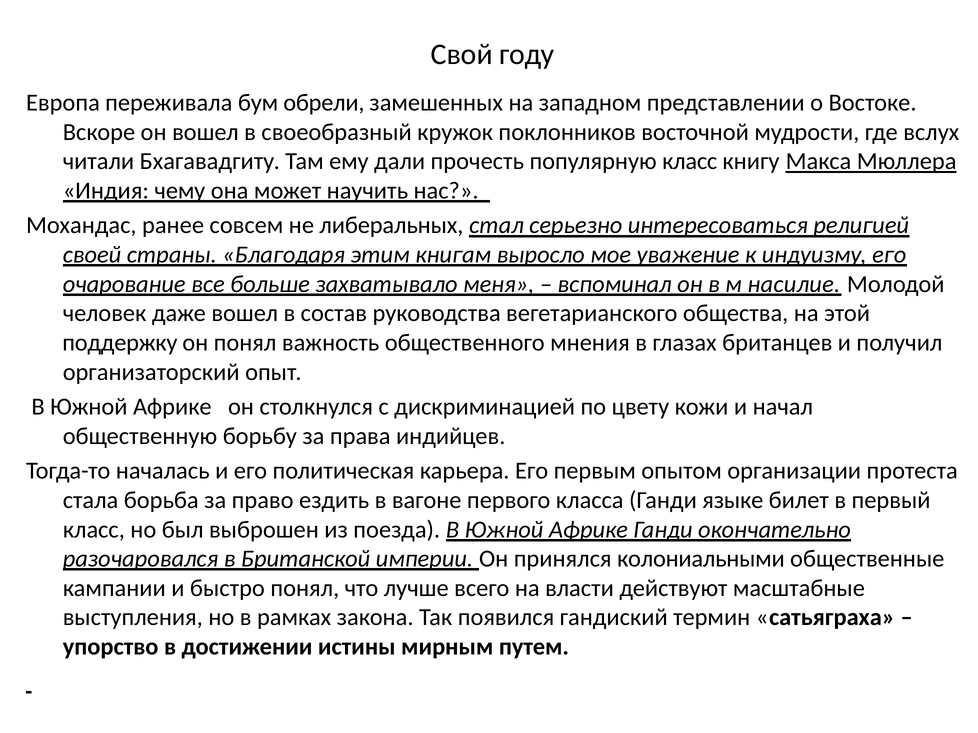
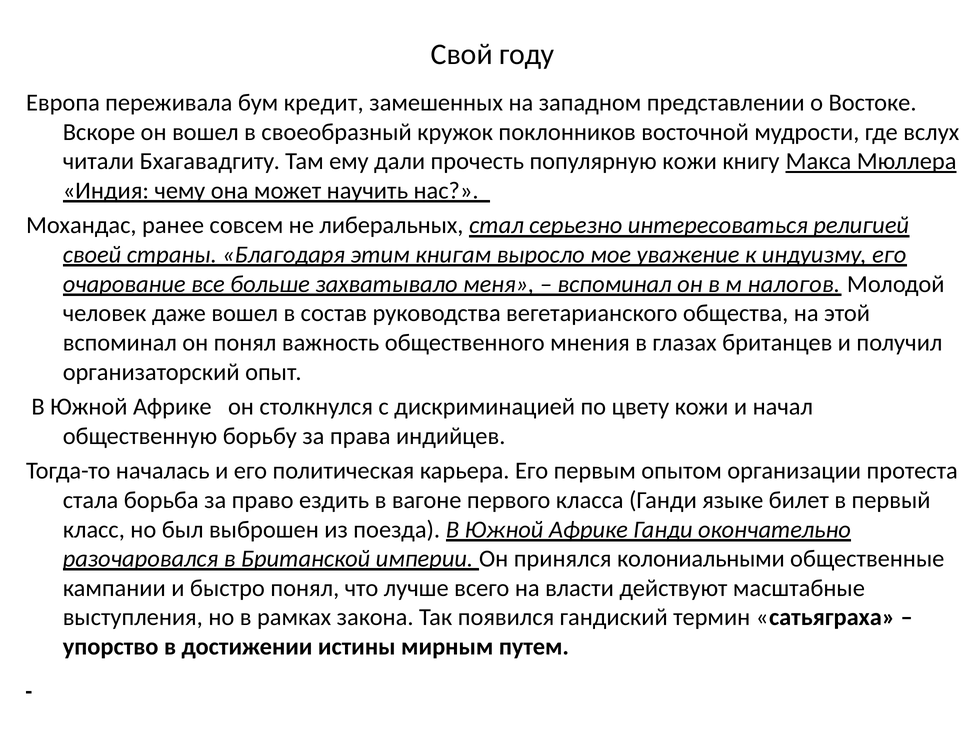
обрели: обрели -> кредит (324, 103)
популярную класс: класс -> кожи (690, 161)
насилие: насилие -> налогов (794, 284)
поддержку: поддержку -> вспоминал (120, 343)
